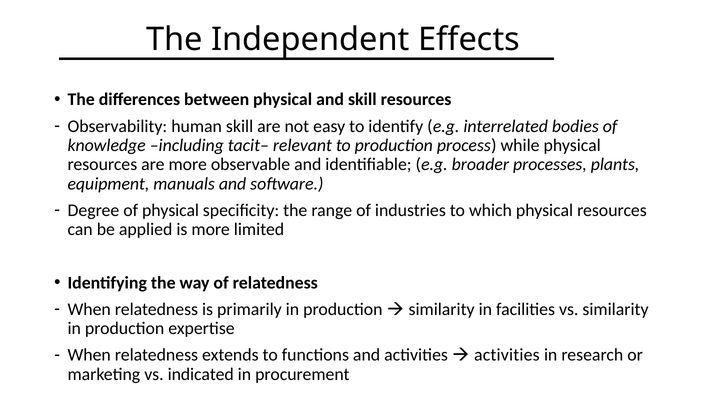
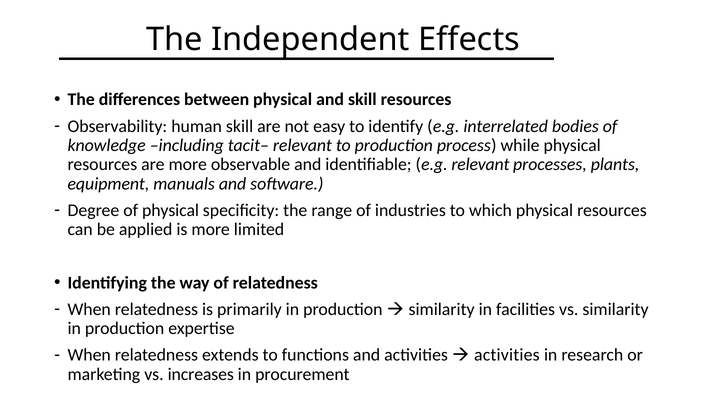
e.g broader: broader -> relevant (480, 164)
indicated: indicated -> increases (201, 374)
